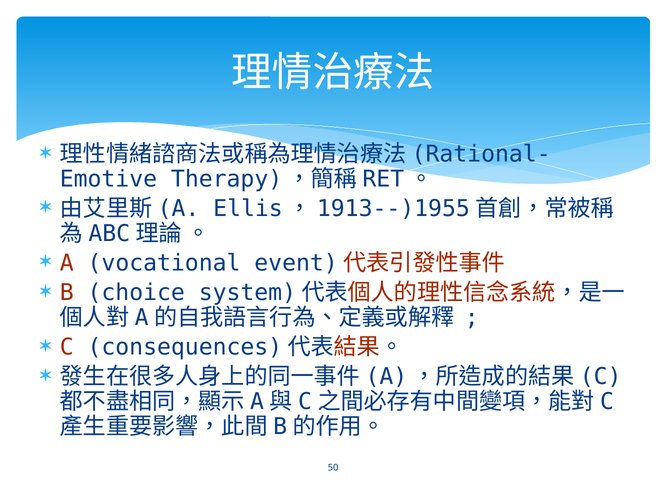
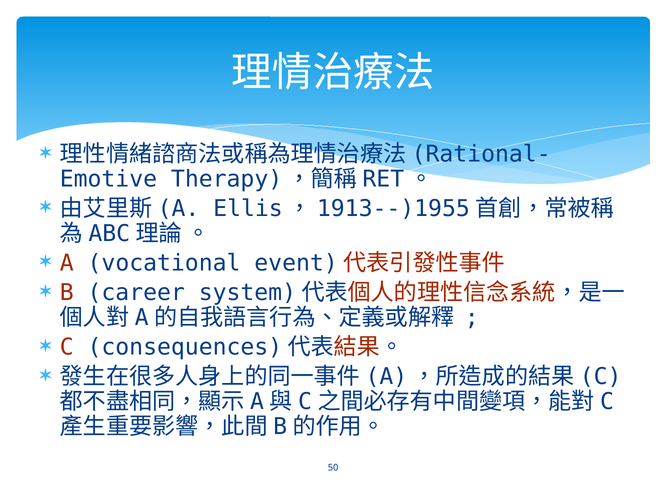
choice: choice -> career (136, 293)
